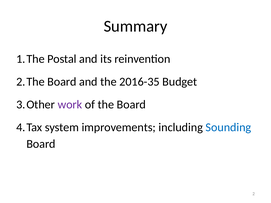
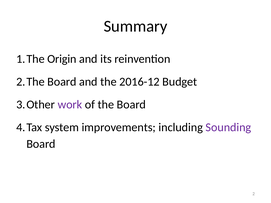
Postal: Postal -> Origin (62, 59)
2016-35: 2016-35 -> 2016-12 (139, 82)
Sounding colour: blue -> purple (228, 127)
